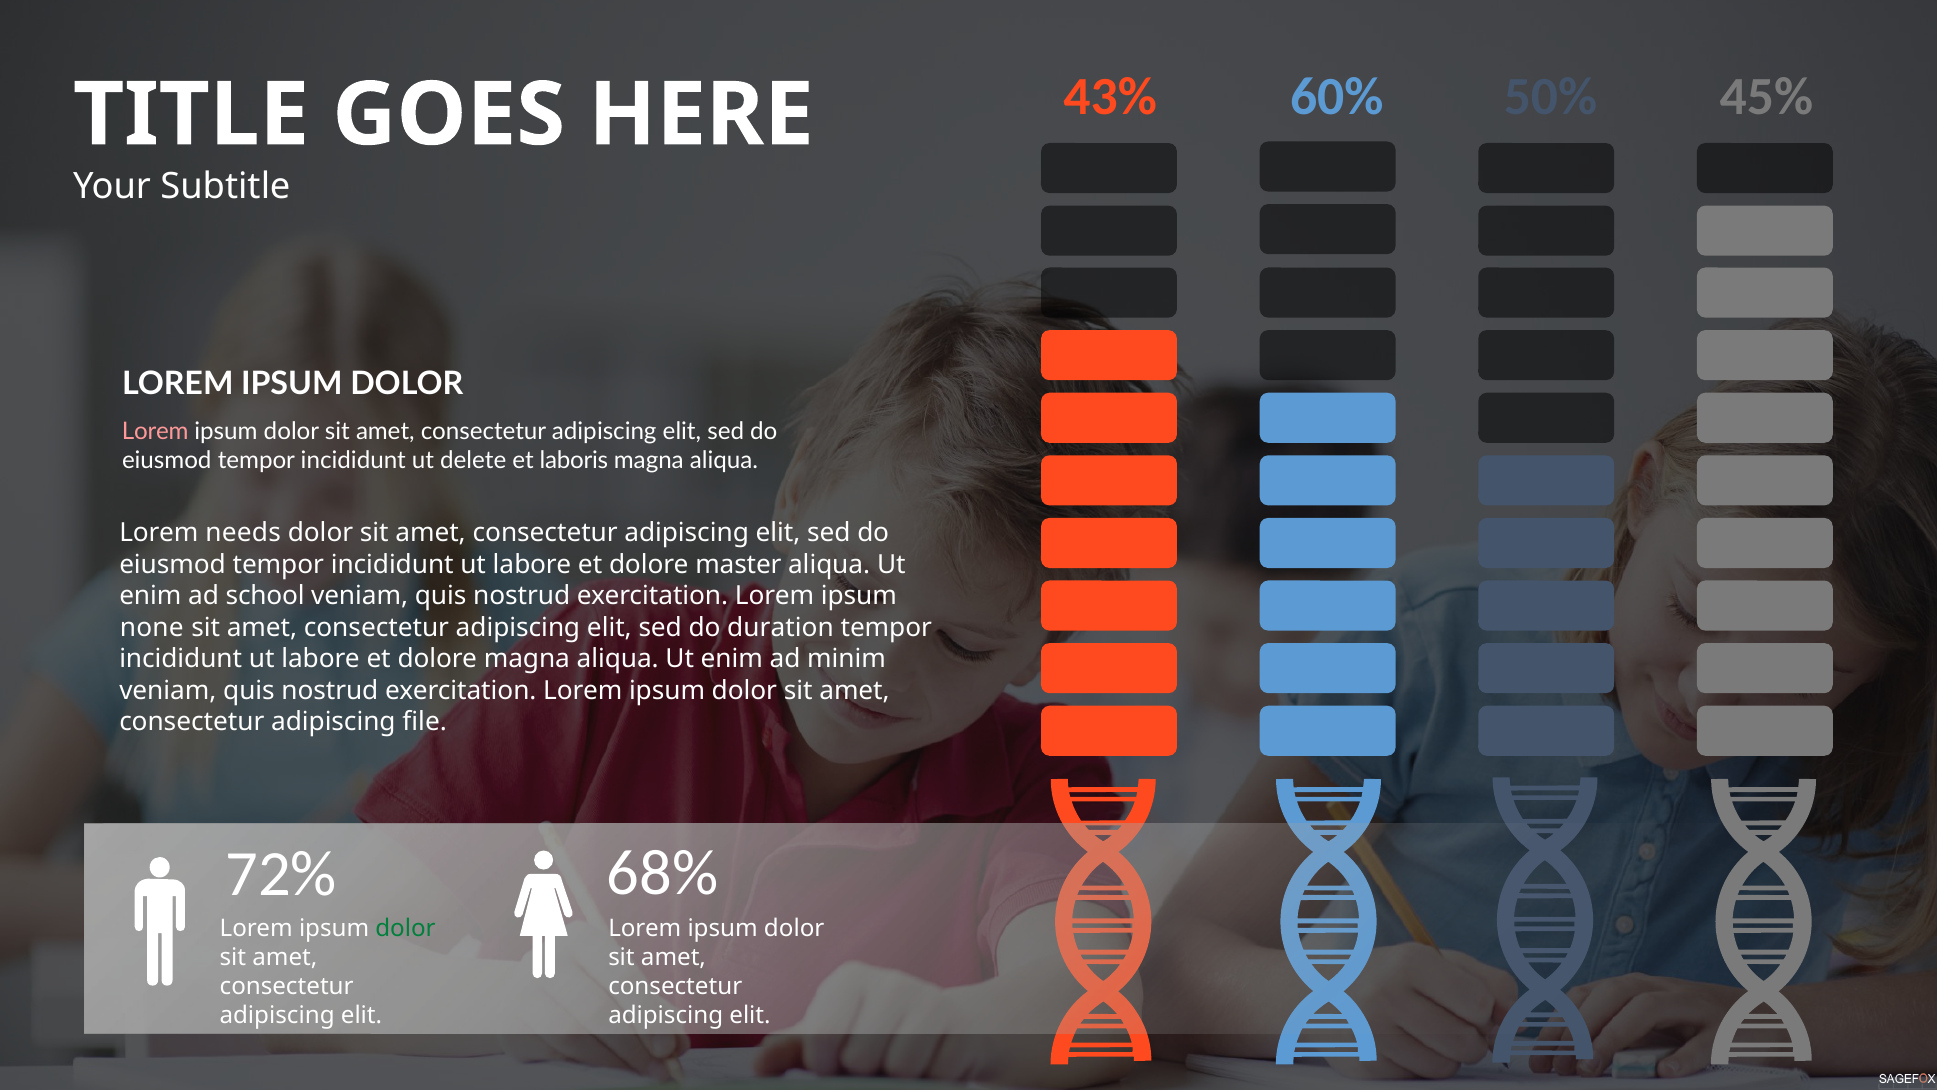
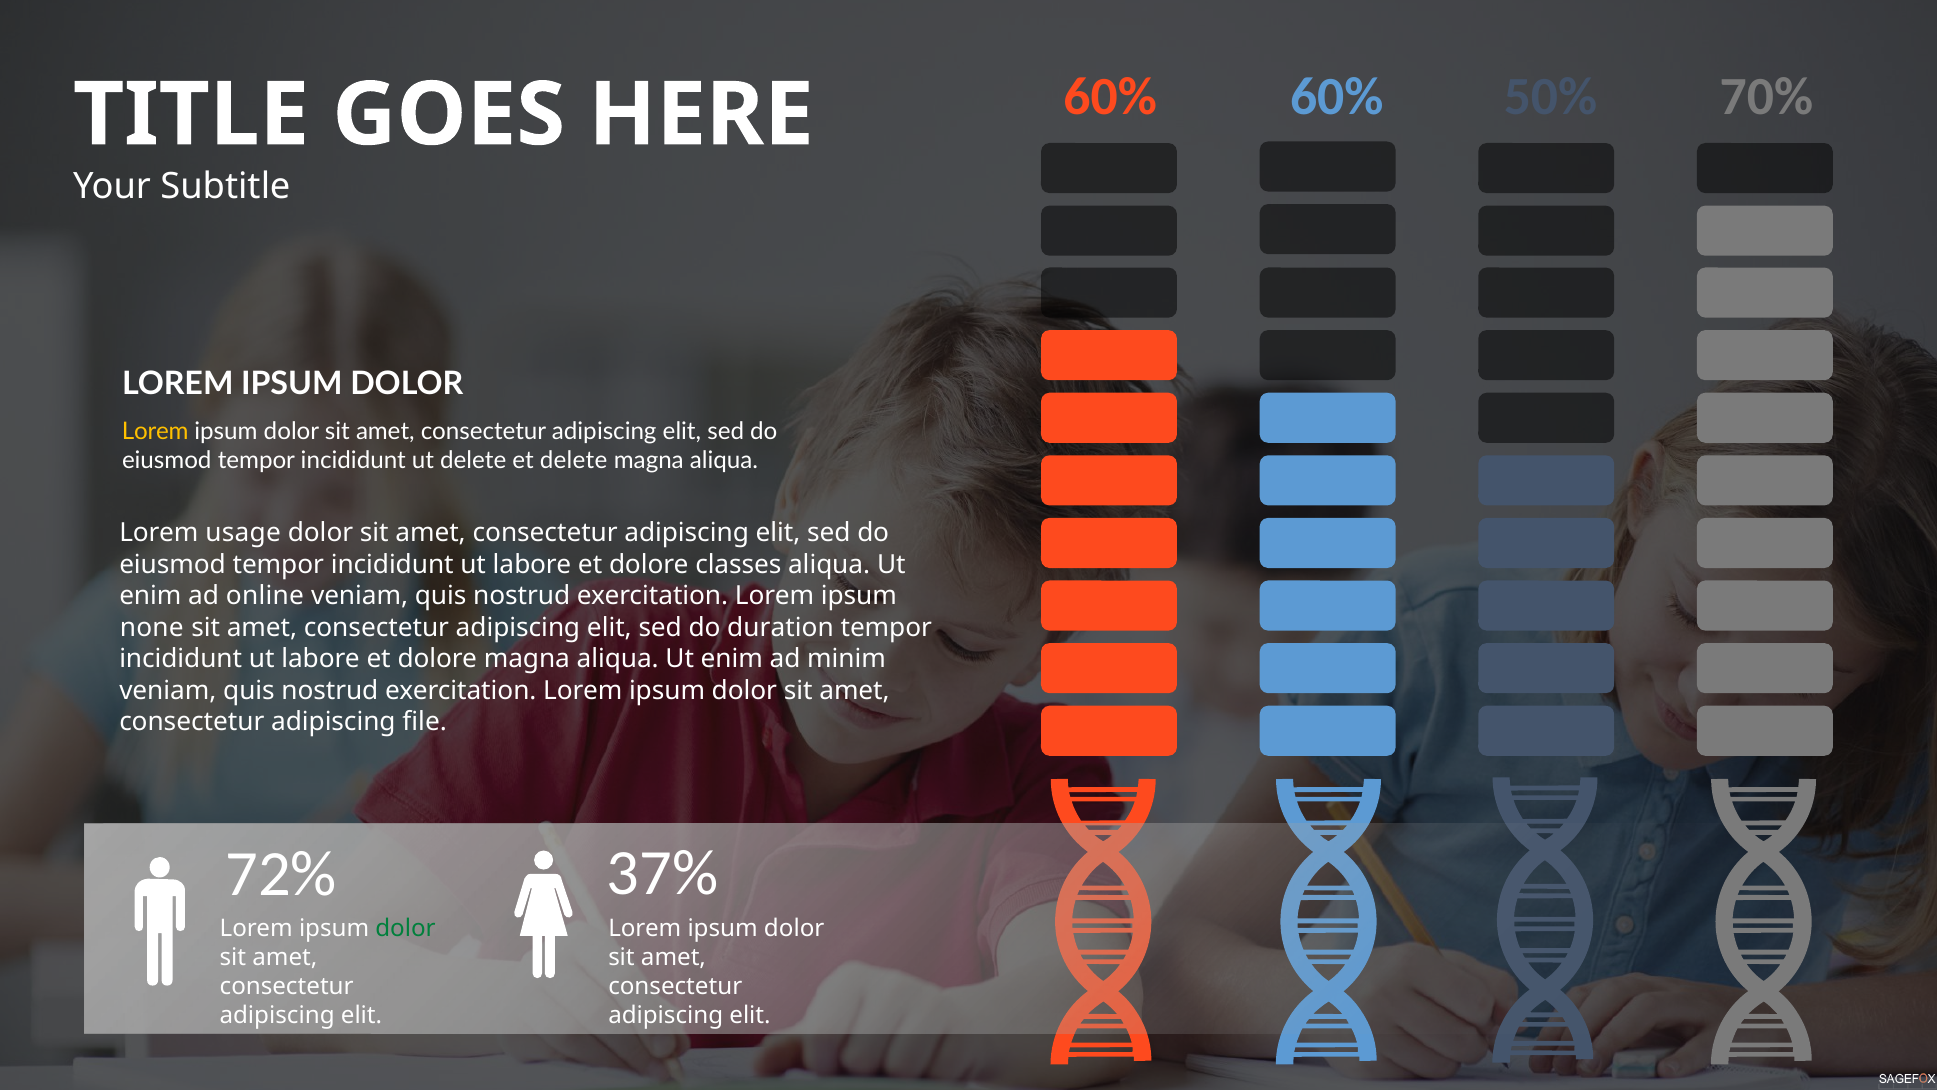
43%: 43% -> 60% (1110, 97)
45%: 45% -> 70% (1766, 97)
Lorem colour: pink -> yellow (155, 431)
et laboris: laboris -> delete (574, 460)
needs: needs -> usage (243, 533)
master: master -> classes (738, 564)
school: school -> online (265, 596)
68%: 68% -> 37% (663, 873)
